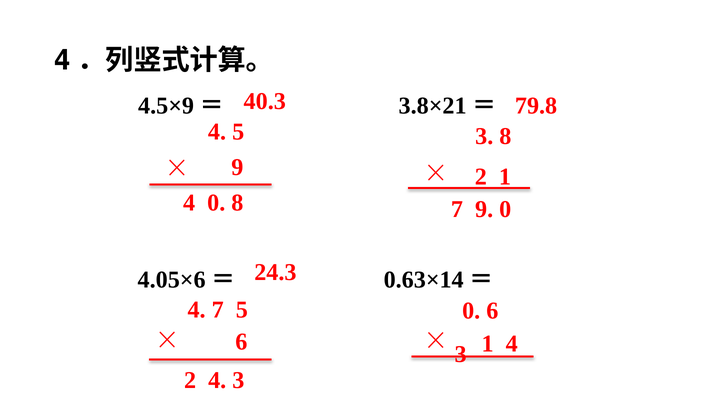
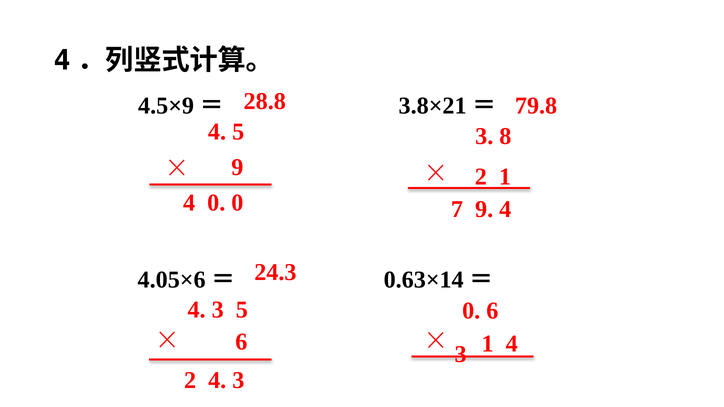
40.3: 40.3 -> 28.8 (265, 101)
0 8: 8 -> 0 (237, 203)
7 9 0: 0 -> 4 (505, 209)
7: 7 -> 3 (218, 310)
